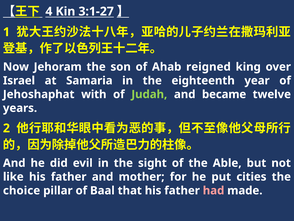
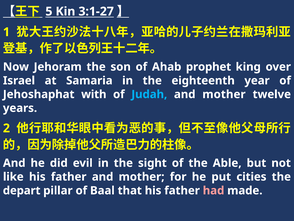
4: 4 -> 5 (49, 11)
reigned: reigned -> prophet (209, 67)
Judah colour: light green -> light blue (149, 94)
became: became -> mother (224, 94)
choice: choice -> depart (22, 190)
